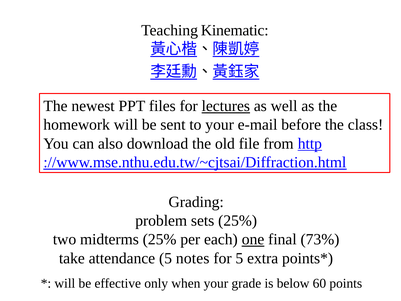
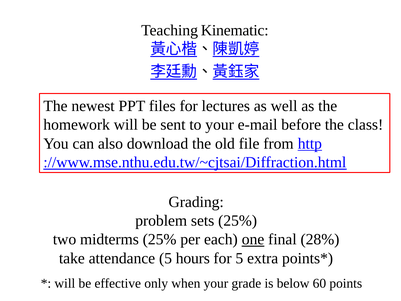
lectures underline: present -> none (226, 106)
73%: 73% -> 28% (320, 239)
notes: notes -> hours (193, 258)
